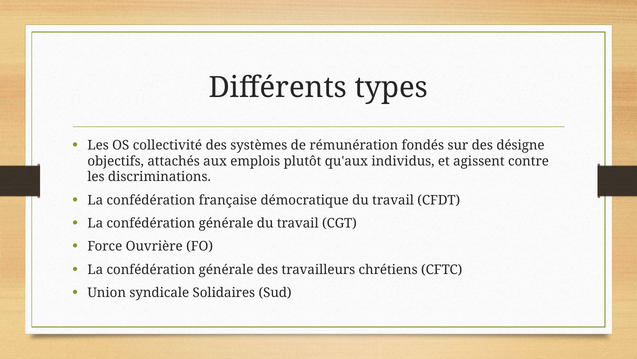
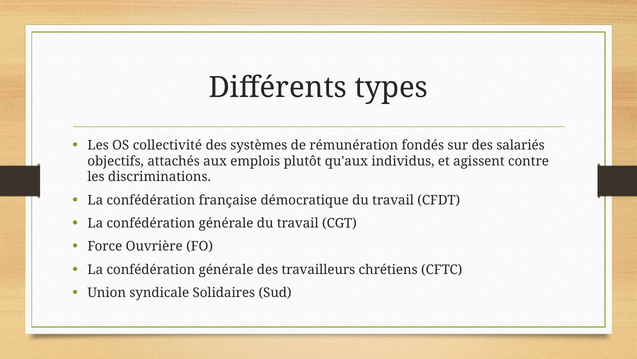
désigne: désigne -> salariés (521, 145)
